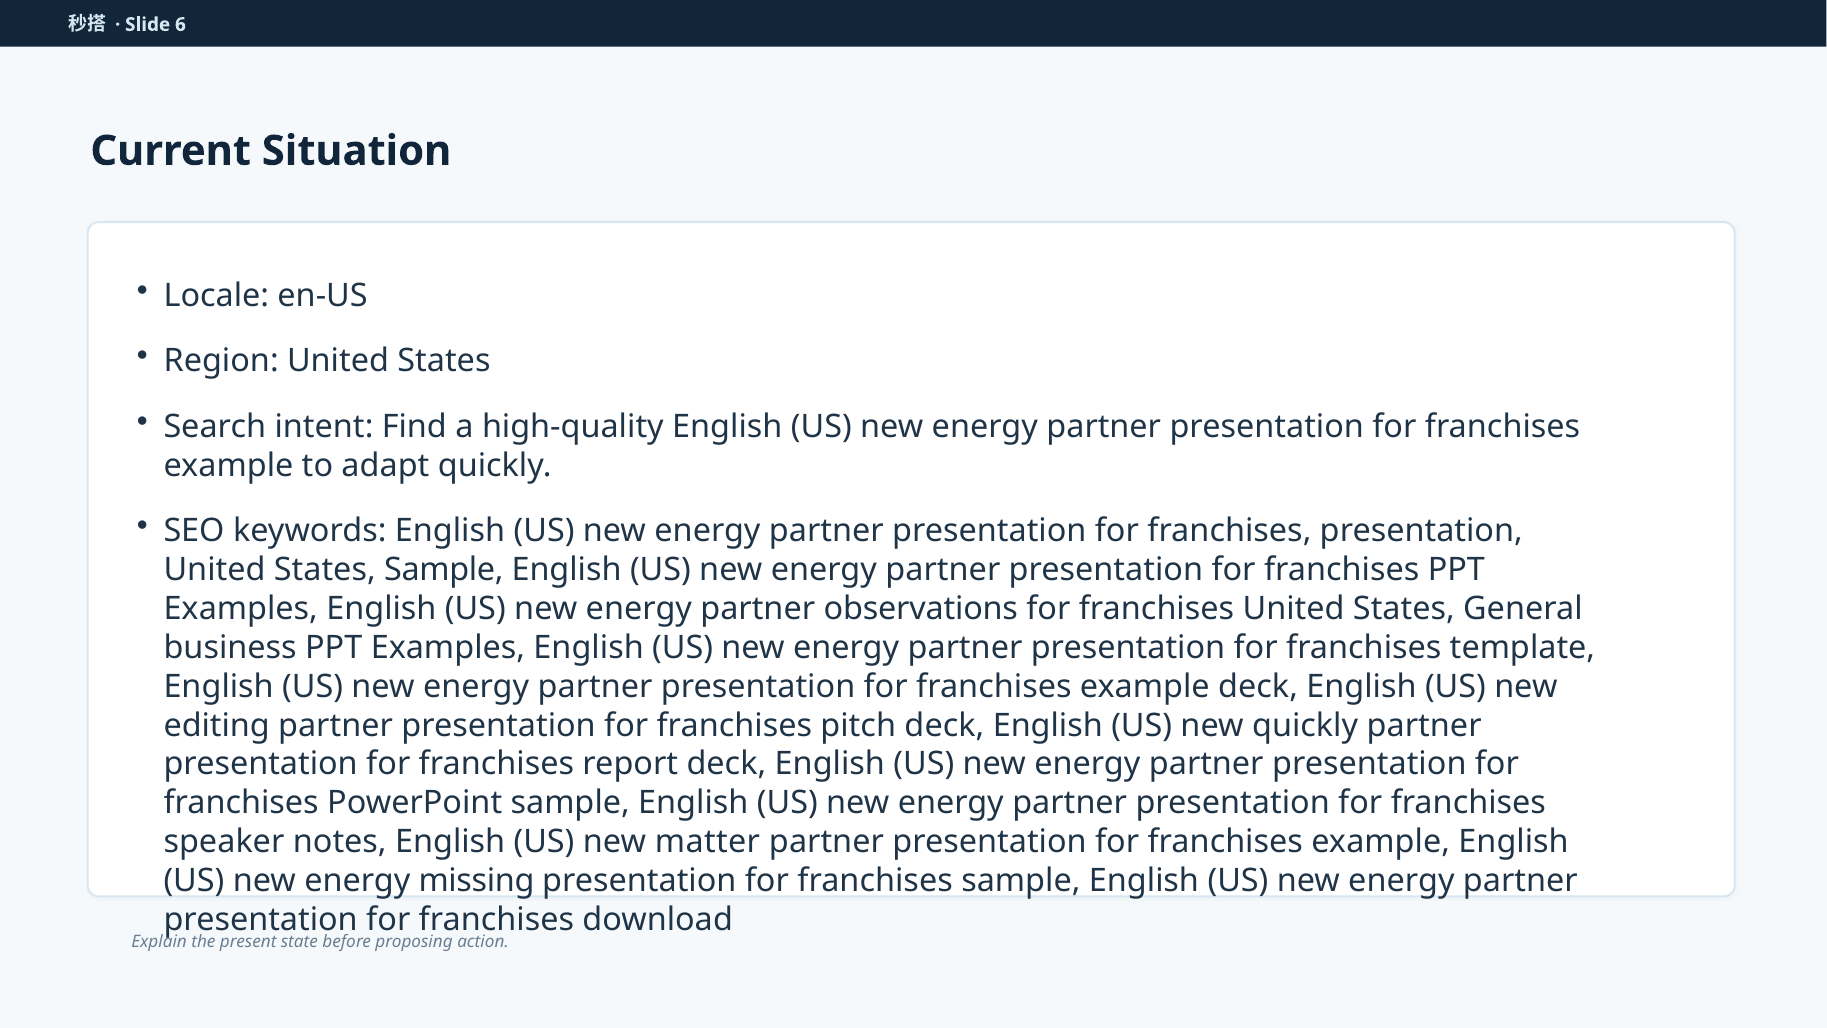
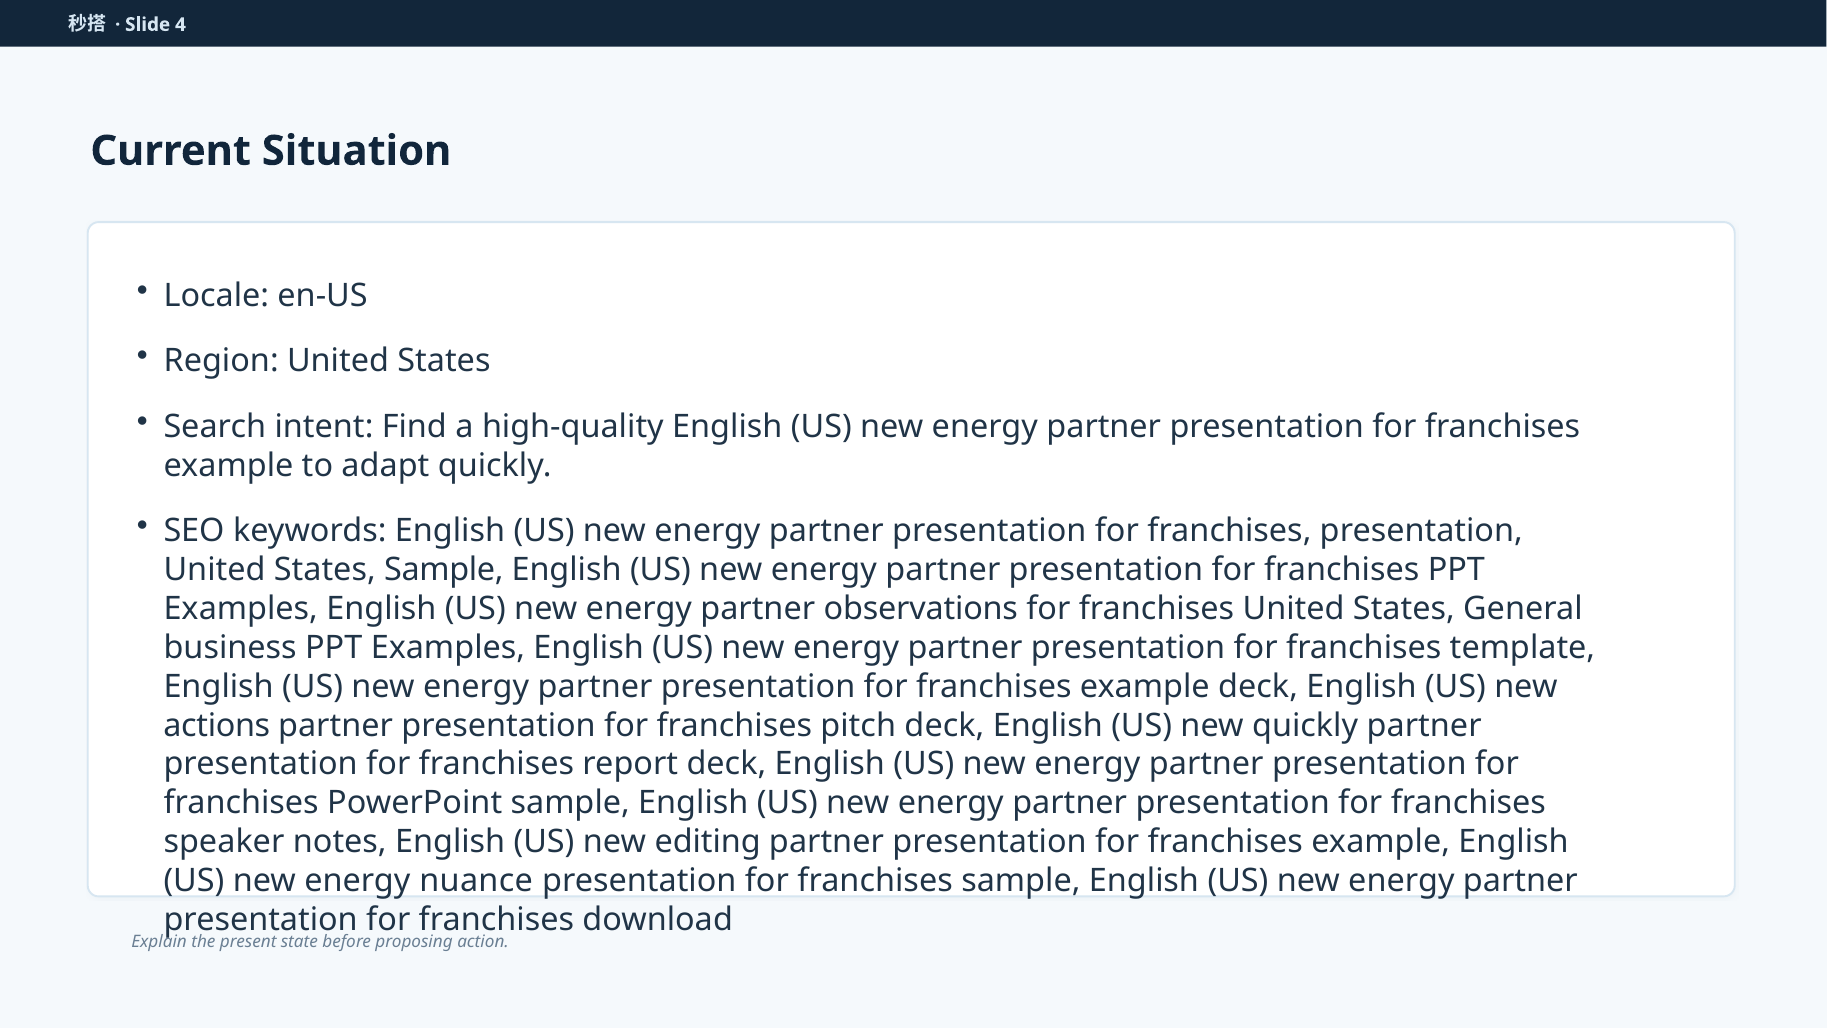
6: 6 -> 4 (180, 25)
editing: editing -> actions (217, 725)
matter: matter -> editing (708, 842)
missing: missing -> nuance (476, 881)
